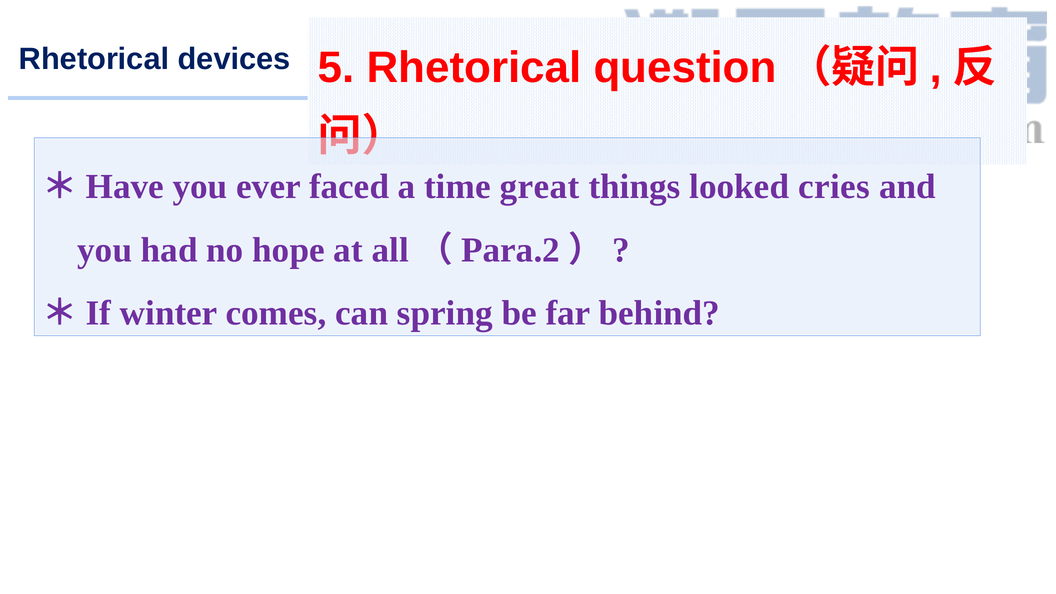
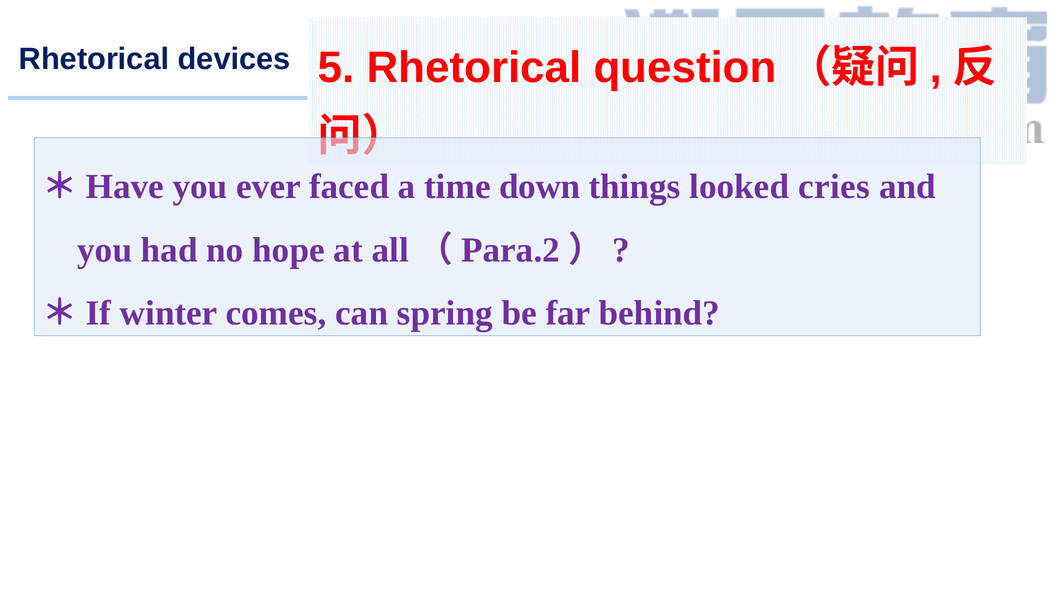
great: great -> down (540, 187)
